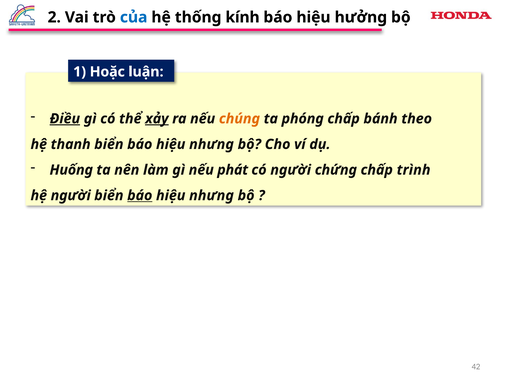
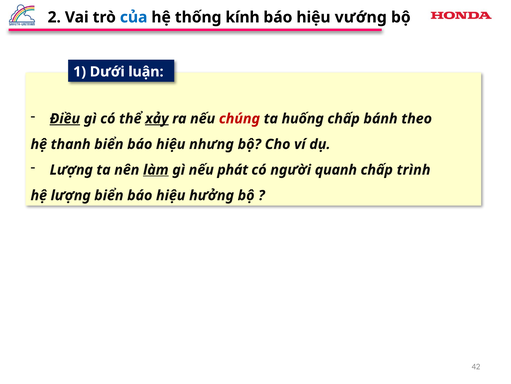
hưởng: hưởng -> vướng (361, 17)
Hoặc: Hoặc -> Dưới (107, 72)
chúng colour: orange -> red (239, 118)
phóng: phóng -> huống (303, 118)
Huống: Huống -> Lượng (71, 170)
làm underline: none -> present (156, 170)
chứng: chứng -> quanh (336, 170)
hệ người: người -> lượng (71, 195)
báo underline: present -> none (140, 195)
nhưng: nhưng -> hưởng (212, 195)
